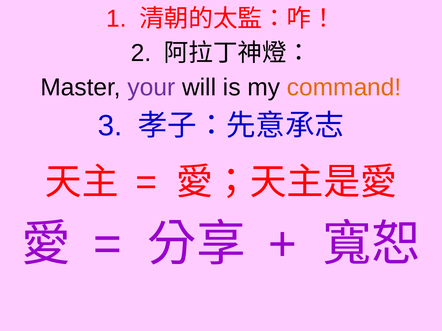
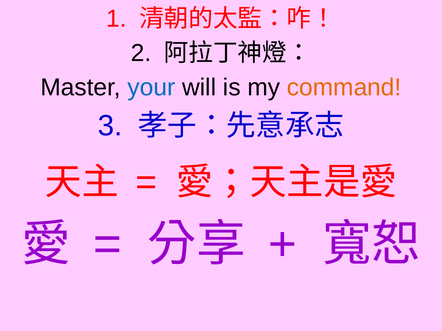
your colour: purple -> blue (151, 87)
